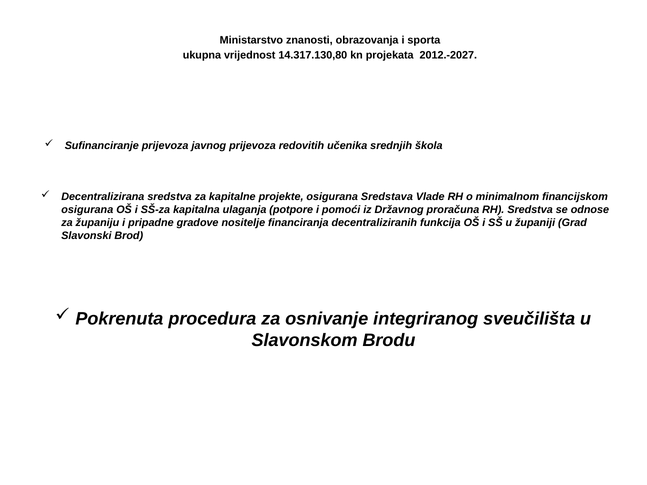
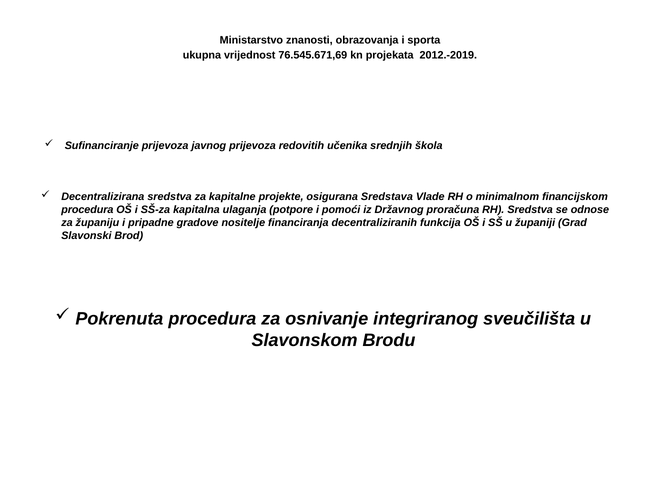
14.317.130,80: 14.317.130,80 -> 76.545.671,69 (313, 55)
2012.-2027: 2012.-2027 -> 2012.-2019 (448, 55)
osigurana: osigurana -> procedura (87, 210)
